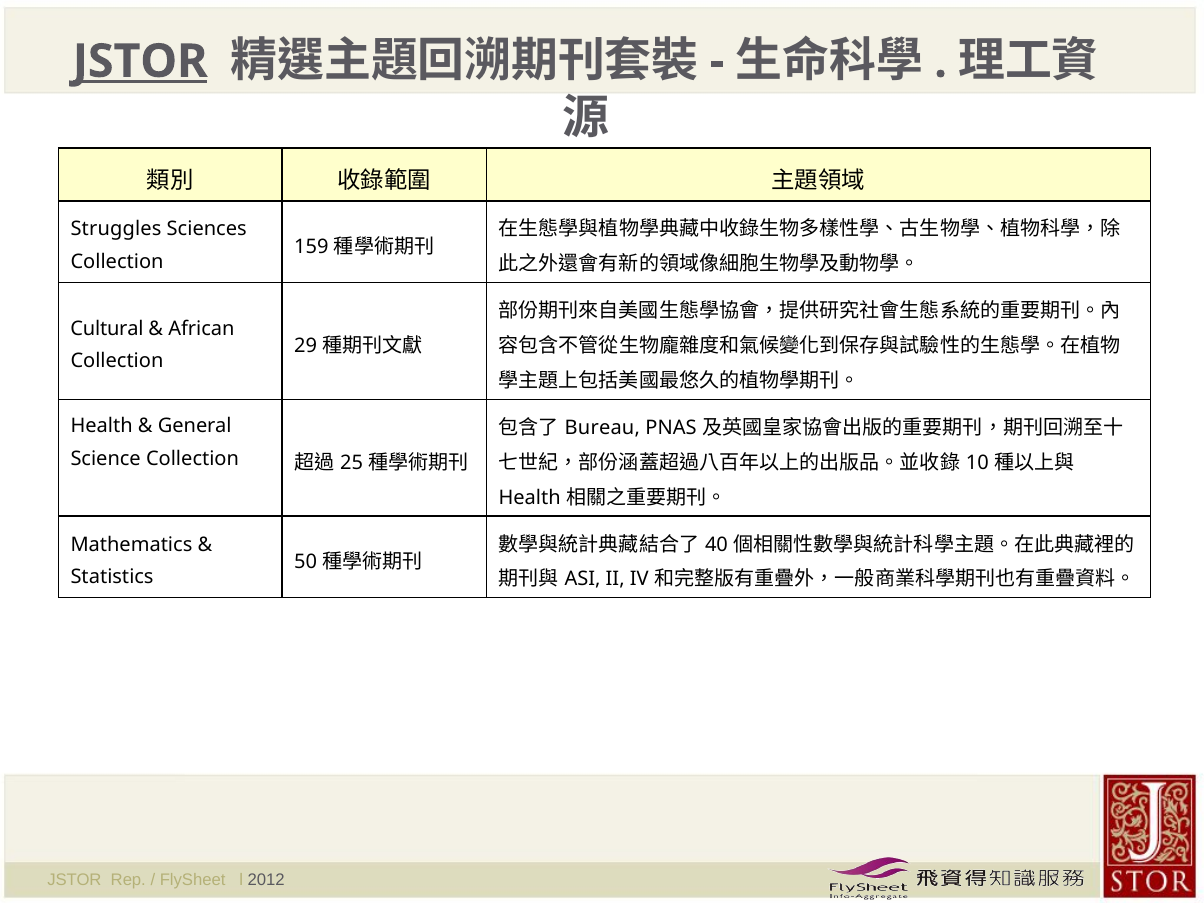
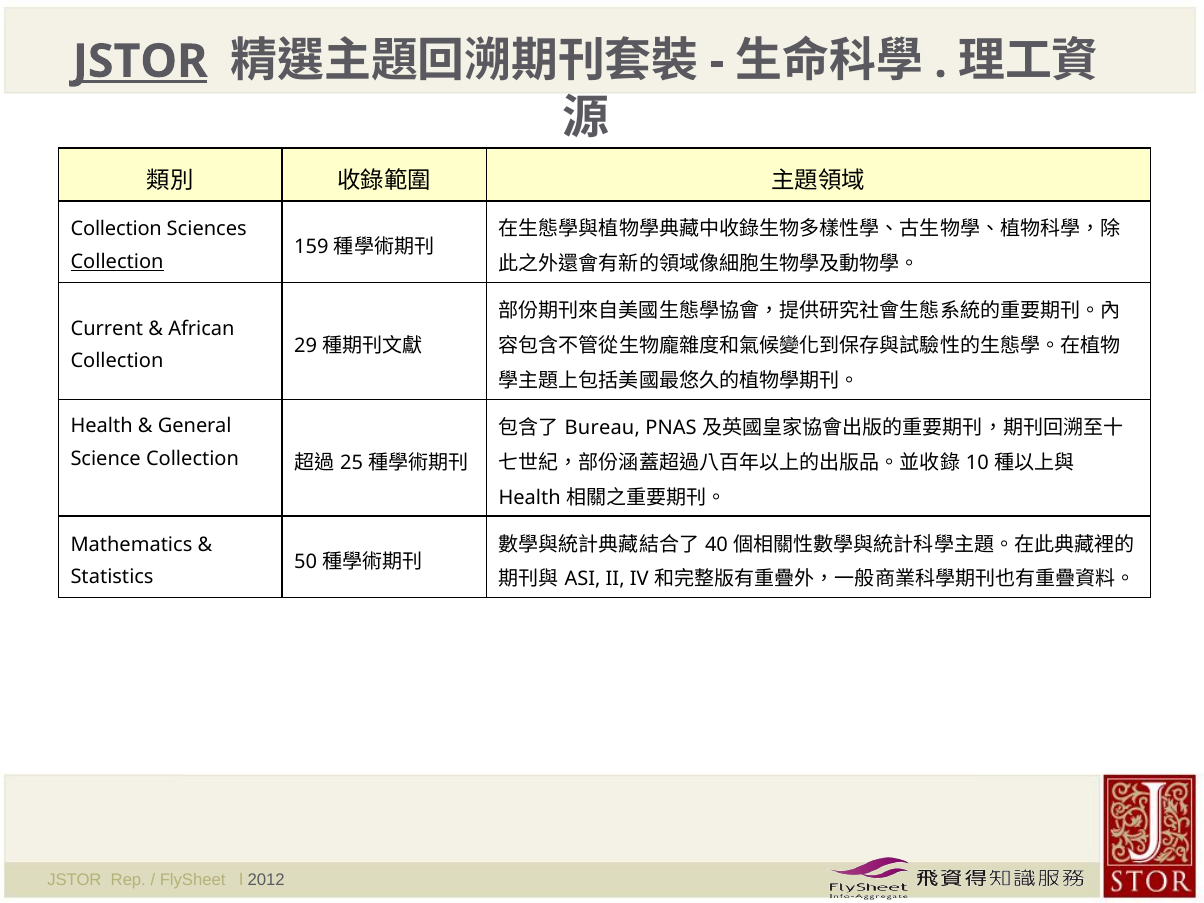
Struggles: Struggles -> Collection (116, 229)
Collection underline: none -> present (117, 262)
Cultural: Cultural -> Current (107, 329)
